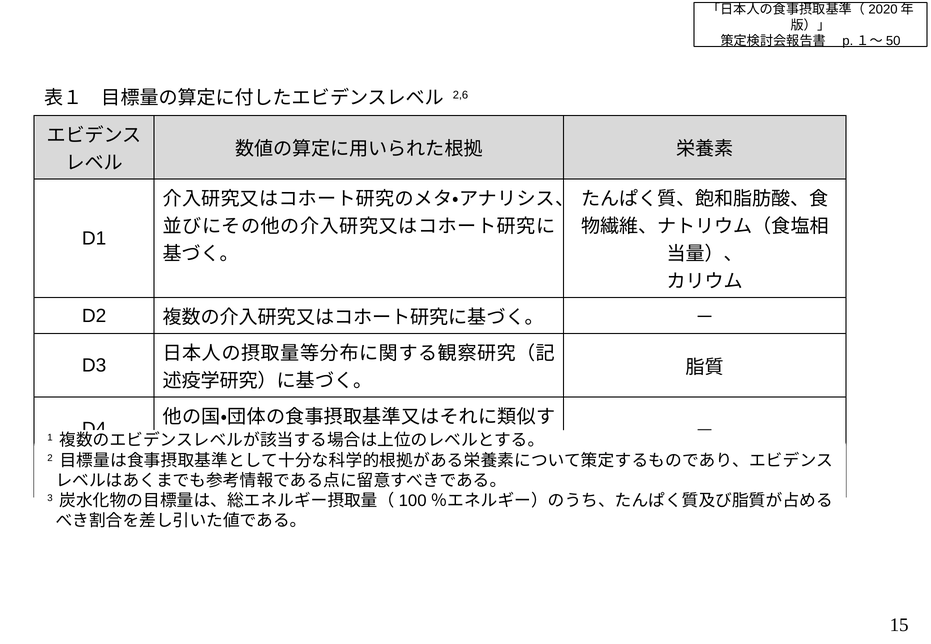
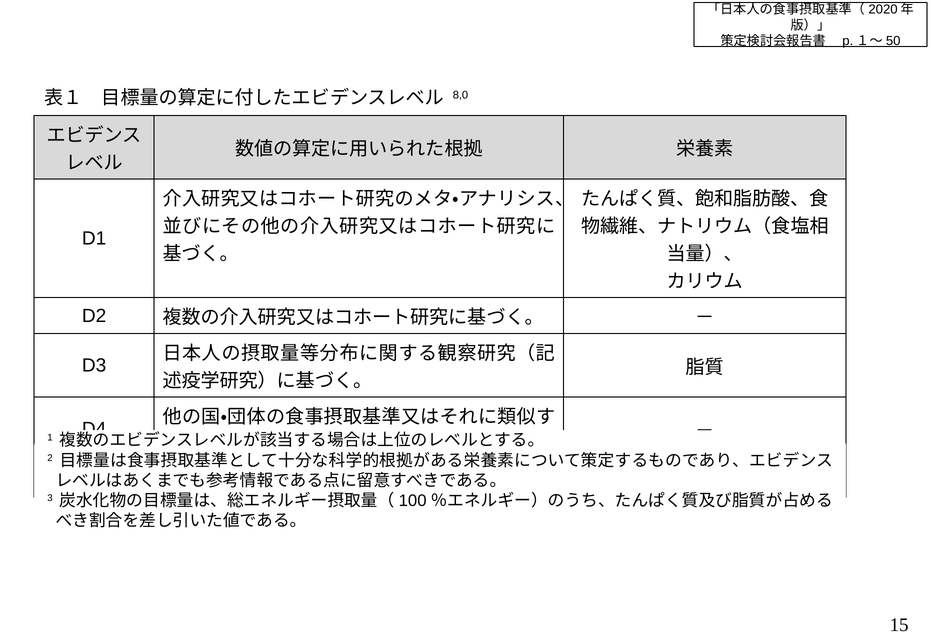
2,6: 2,6 -> 8,0 (460, 95)
